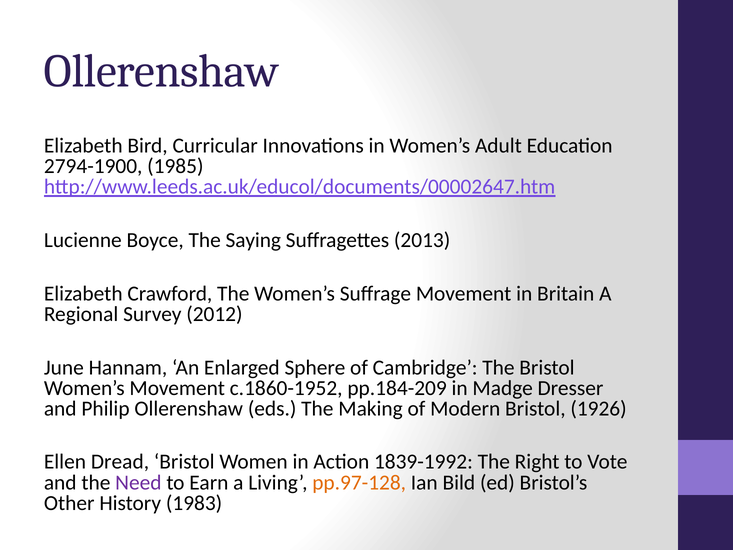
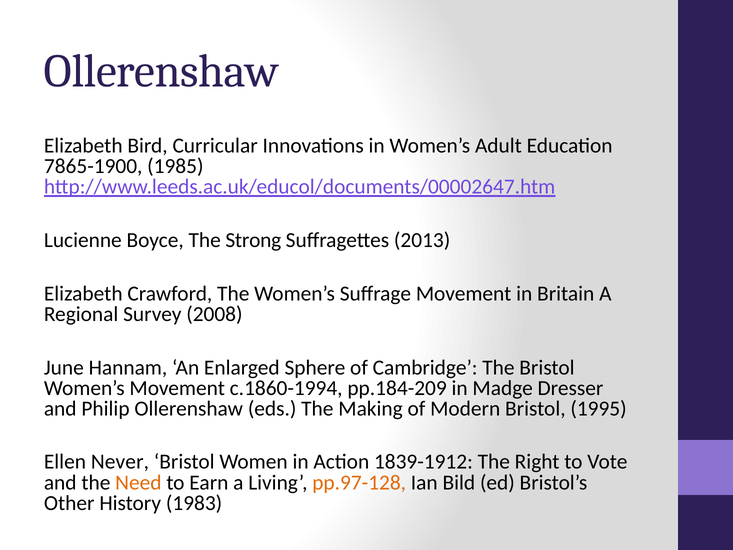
2794-1900: 2794-1900 -> 7865-1900 (93, 166)
Saying: Saying -> Strong (253, 240)
2012: 2012 -> 2008 (214, 314)
c.1860-1952: c.1860-1952 -> c.1860-1994 (286, 388)
1926: 1926 -> 1995 (599, 408)
Dread: Dread -> Never (120, 462)
1839-1992: 1839-1992 -> 1839-1912 (423, 462)
Need colour: purple -> orange (138, 482)
